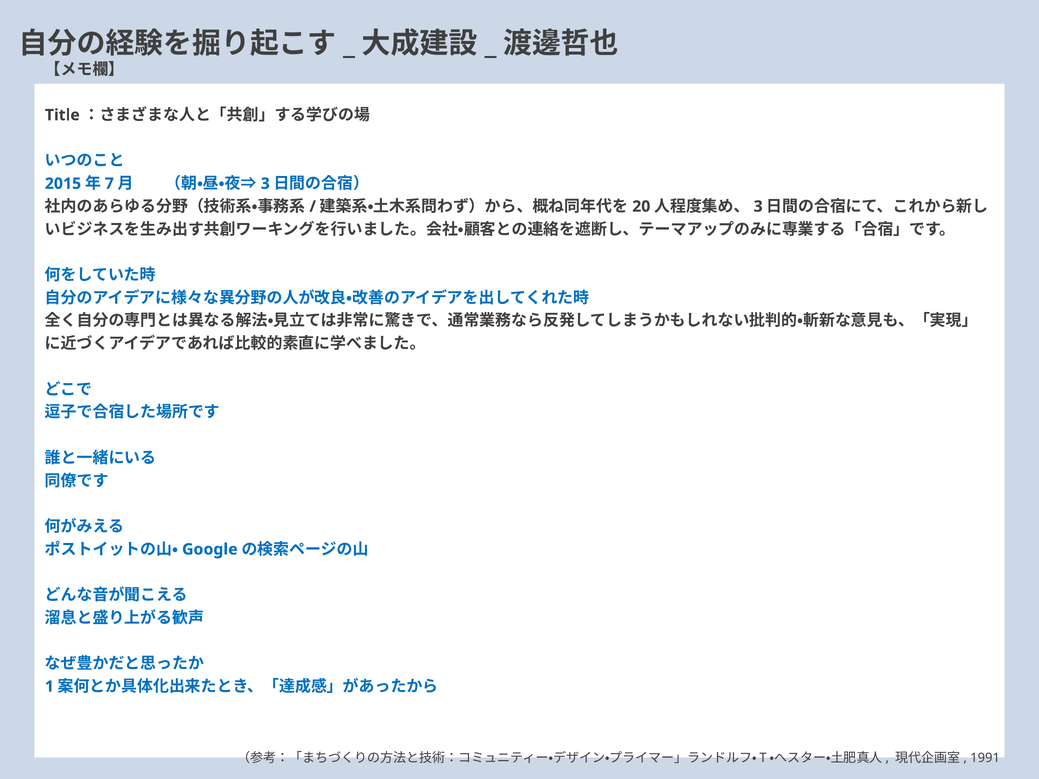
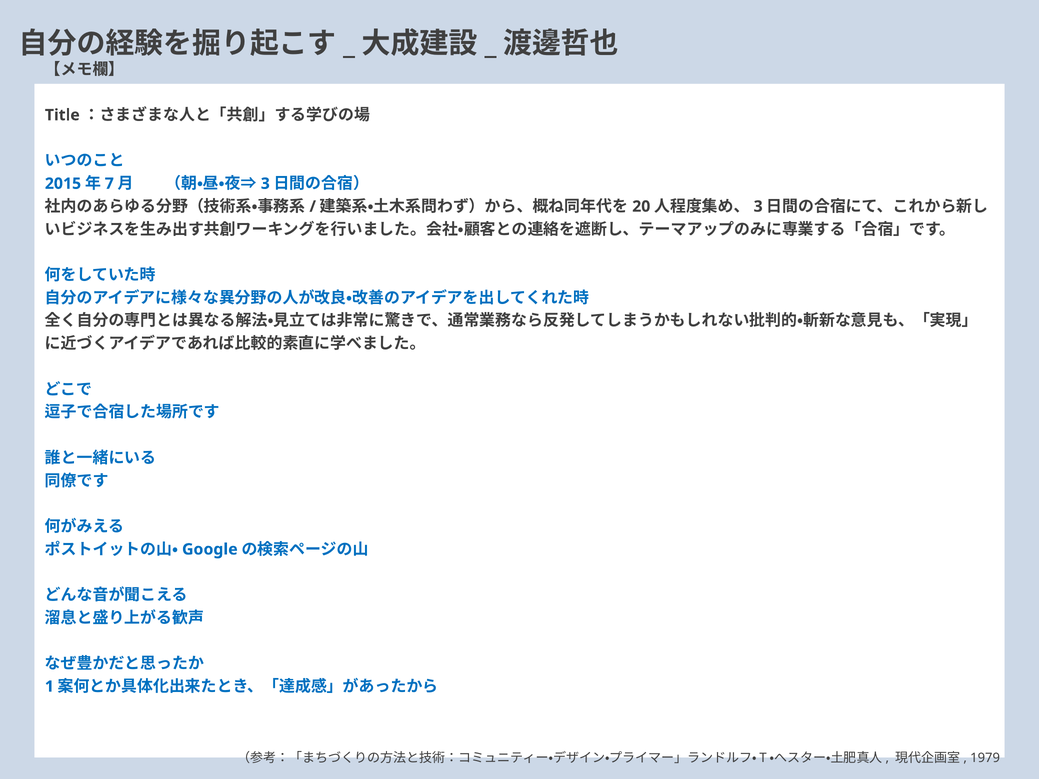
1991: 1991 -> 1979 (985, 758)
